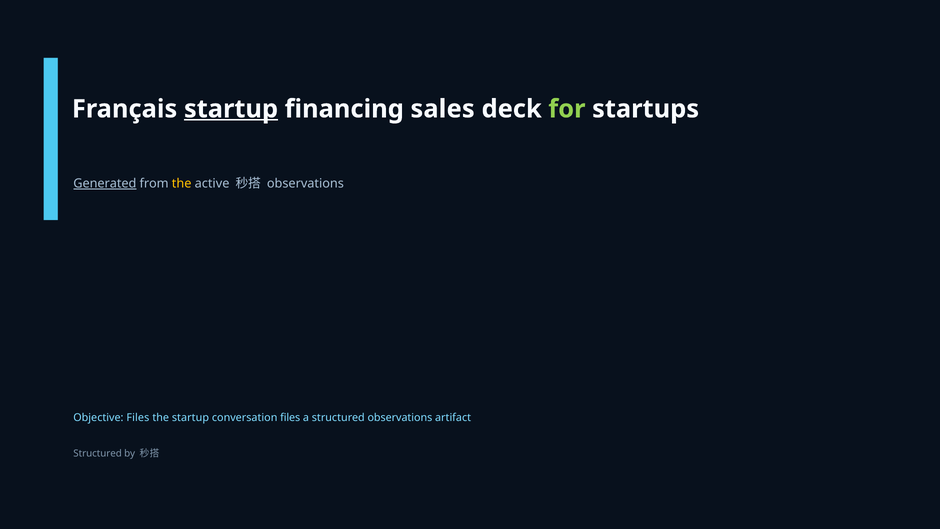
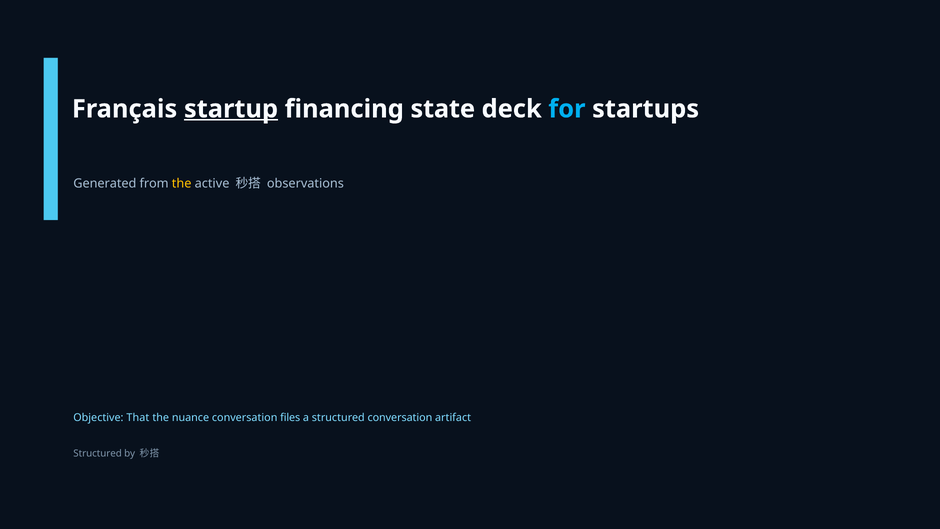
sales: sales -> state (443, 109)
for colour: light green -> light blue (567, 109)
Generated underline: present -> none (105, 183)
Objective Files: Files -> That (138, 417)
the startup: startup -> nuance (190, 417)
structured observations: observations -> conversation (400, 417)
